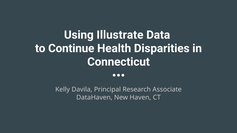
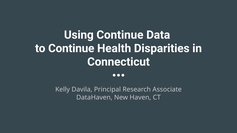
Using Illustrate: Illustrate -> Continue (120, 35)
